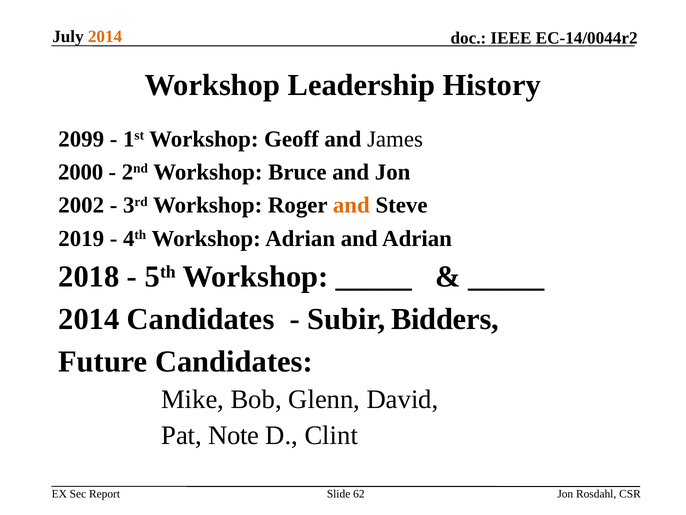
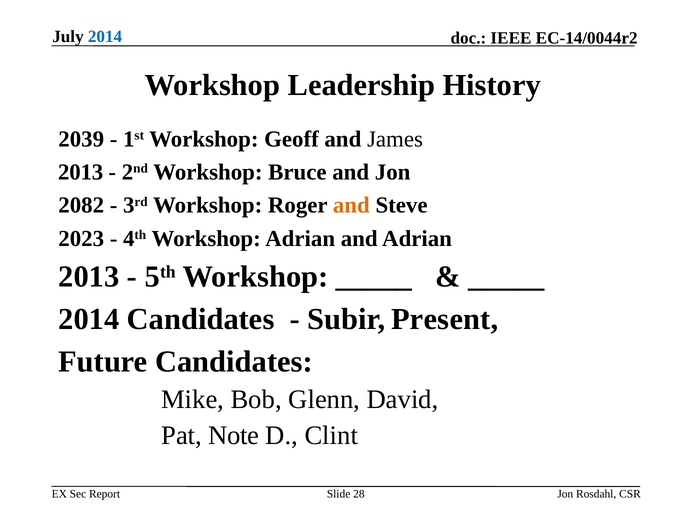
2014 colour: orange -> blue (105, 36)
2099: 2099 -> 2039 (81, 139)
2000: 2000 -> 2013 (81, 172)
2002: 2002 -> 2082 (81, 205)
2019: 2019 -> 2023 (81, 238)
2018: 2018 -> 2013 (89, 277)
Bidders: Bidders -> Present (445, 319)
62: 62 -> 28 (359, 493)
